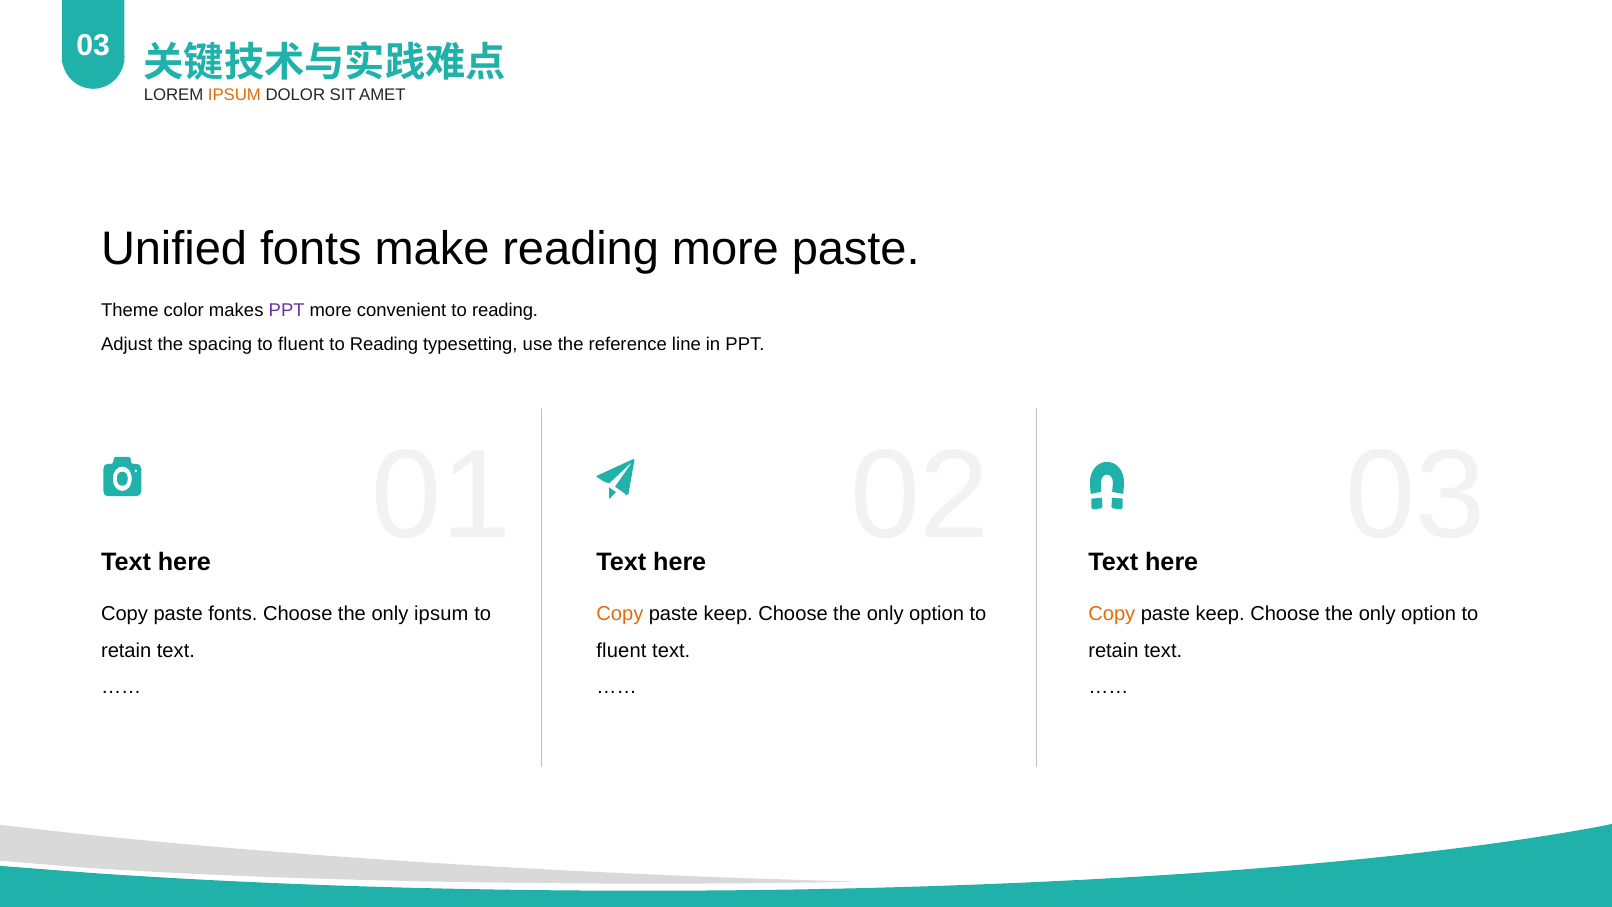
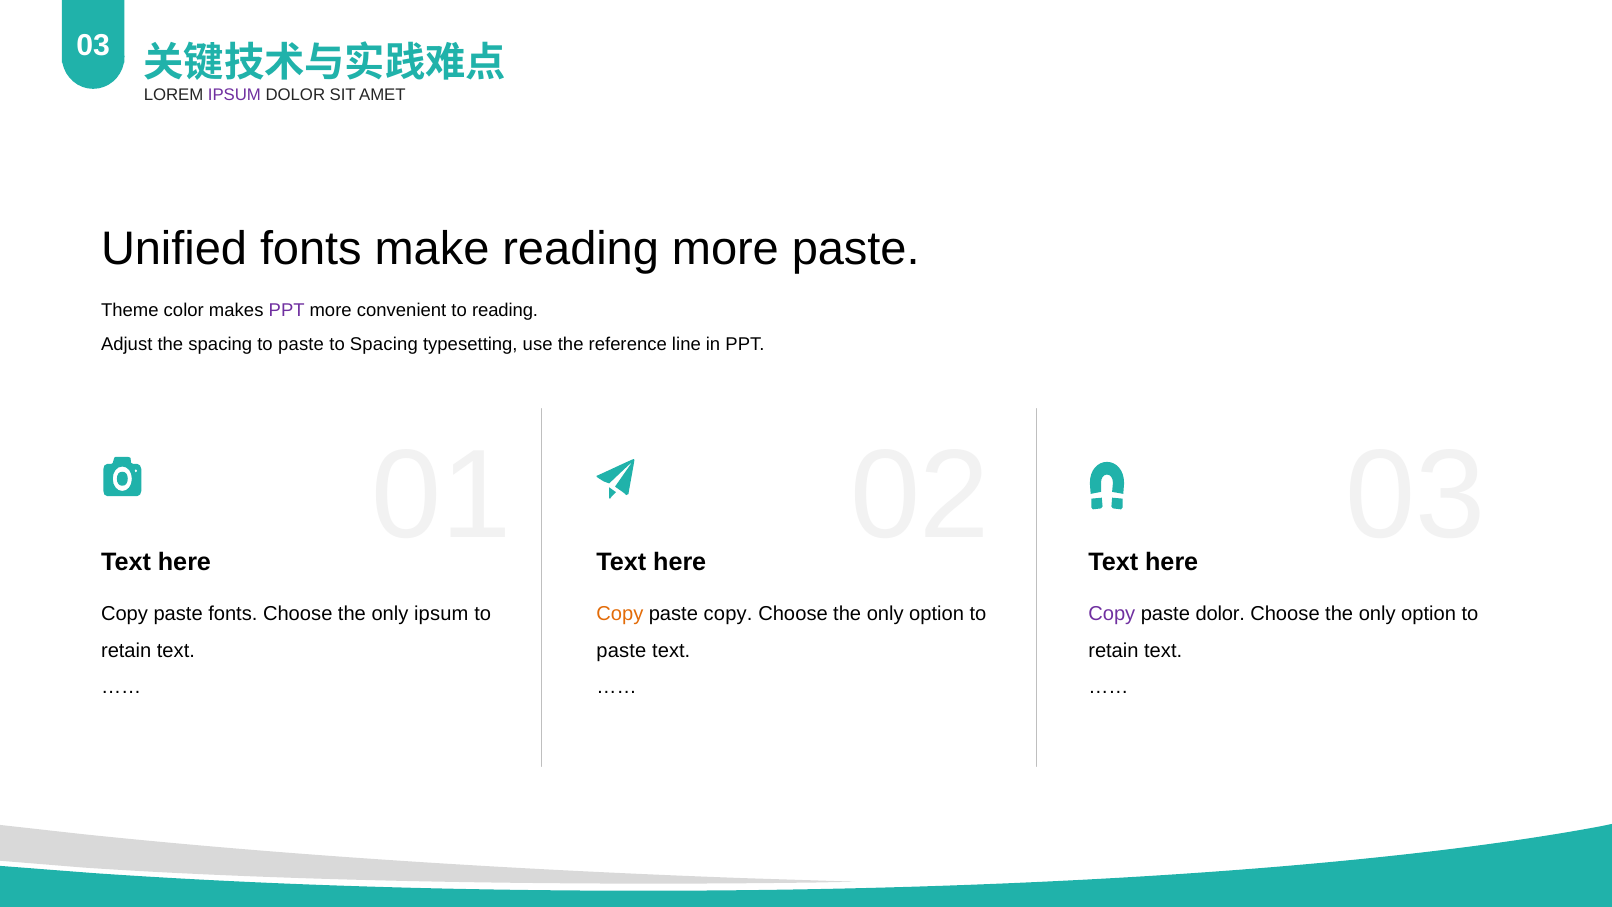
IPSUM colour: orange -> purple (234, 95)
spacing to fluent: fluent -> paste (301, 344)
Reading: Reading -> Spacing (384, 344)
keep: keep -> copy (728, 614)
Copy colour: orange -> purple (1112, 614)
keep: keep -> dolor (1220, 614)
fluent: fluent -> paste (621, 650)
